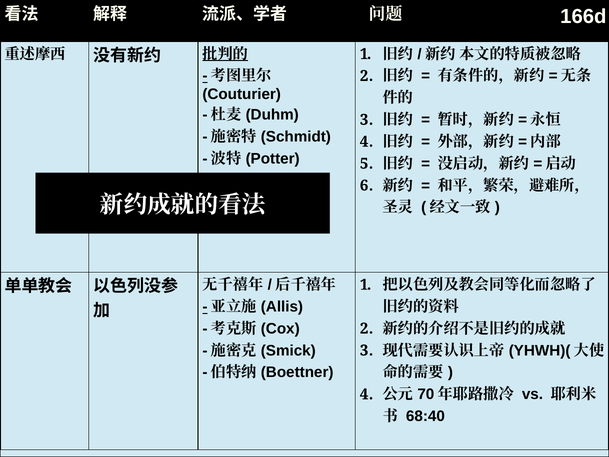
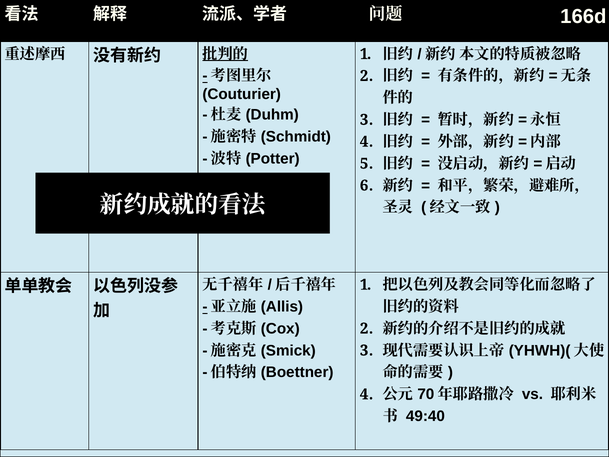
68:40: 68:40 -> 49:40 (425, 416)
